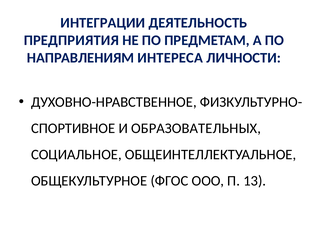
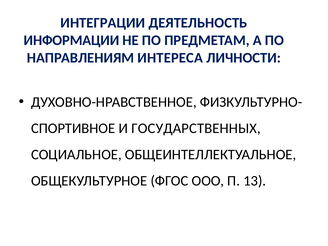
ПРЕДПРИЯТИЯ: ПРЕДПРИЯТИЯ -> ИНФОРМАЦИИ (71, 40)
ОБРАЗОВАТЕЛЬНЫХ: ОБРАЗОВАТЕЛЬНЫХ -> ГОСУДАРСТВЕННЫХ (196, 128)
